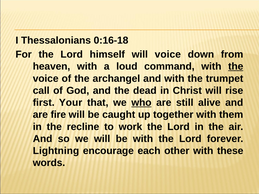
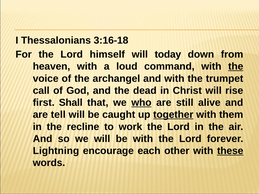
0:16-18: 0:16-18 -> 3:16-18 (111, 40)
will voice: voice -> today (168, 54)
Your: Your -> Shall (71, 103)
fire: fire -> tell (58, 115)
together underline: none -> present (173, 115)
these underline: none -> present (230, 151)
